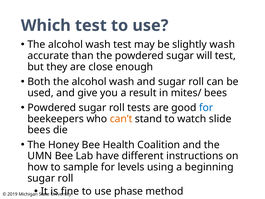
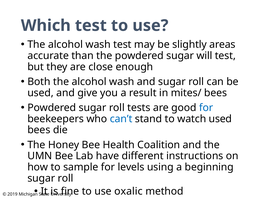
slightly wash: wash -> areas (222, 45)
can’t colour: orange -> blue (121, 119)
watch slide: slide -> used (220, 119)
phase: phase -> oxalic (128, 191)
